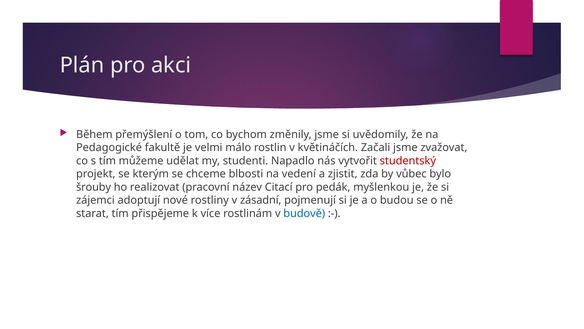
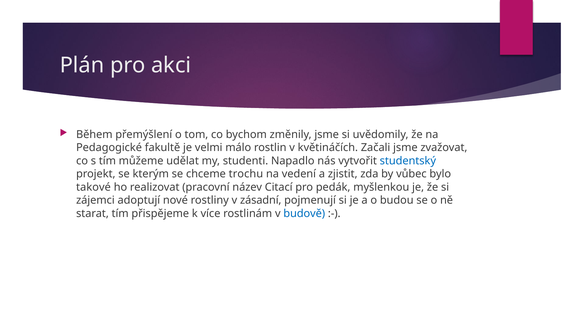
studentský colour: red -> blue (408, 161)
blbosti: blbosti -> trochu (246, 174)
šrouby: šrouby -> takové (93, 187)
